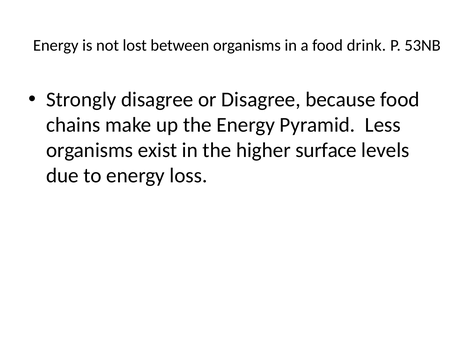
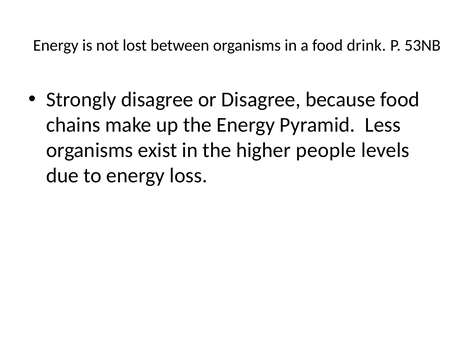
surface: surface -> people (326, 150)
